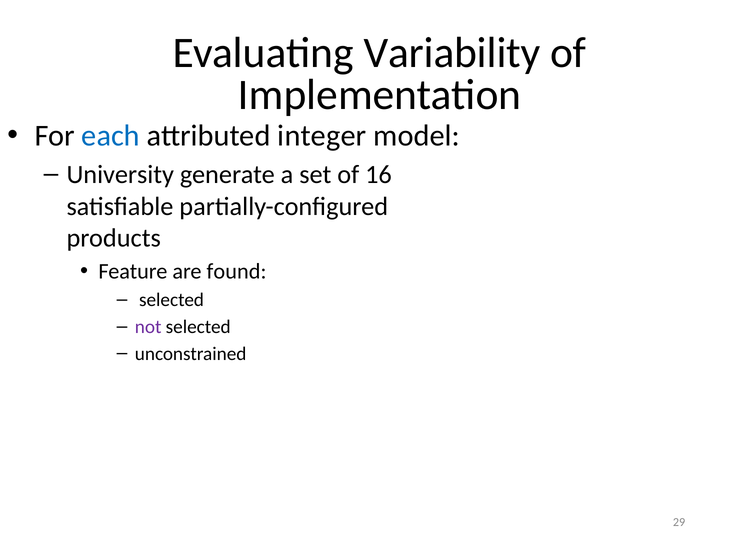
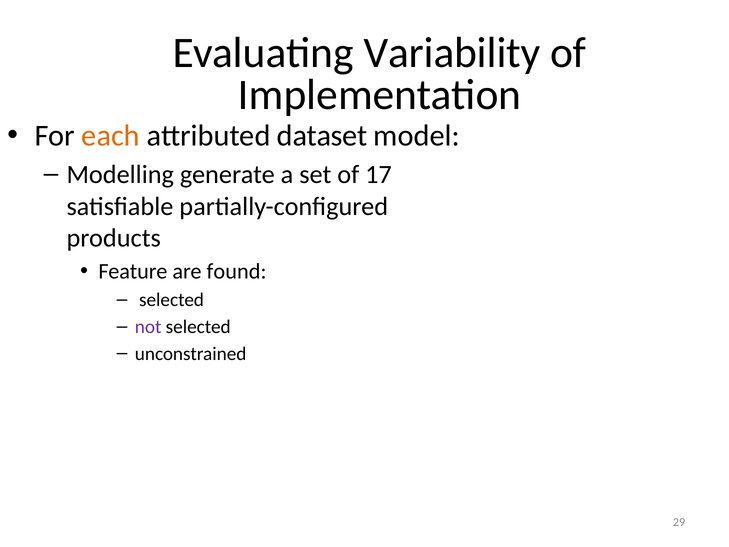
each colour: blue -> orange (111, 136)
integer: integer -> dataset (322, 136)
University: University -> Modelling (120, 175)
16: 16 -> 17 (378, 175)
